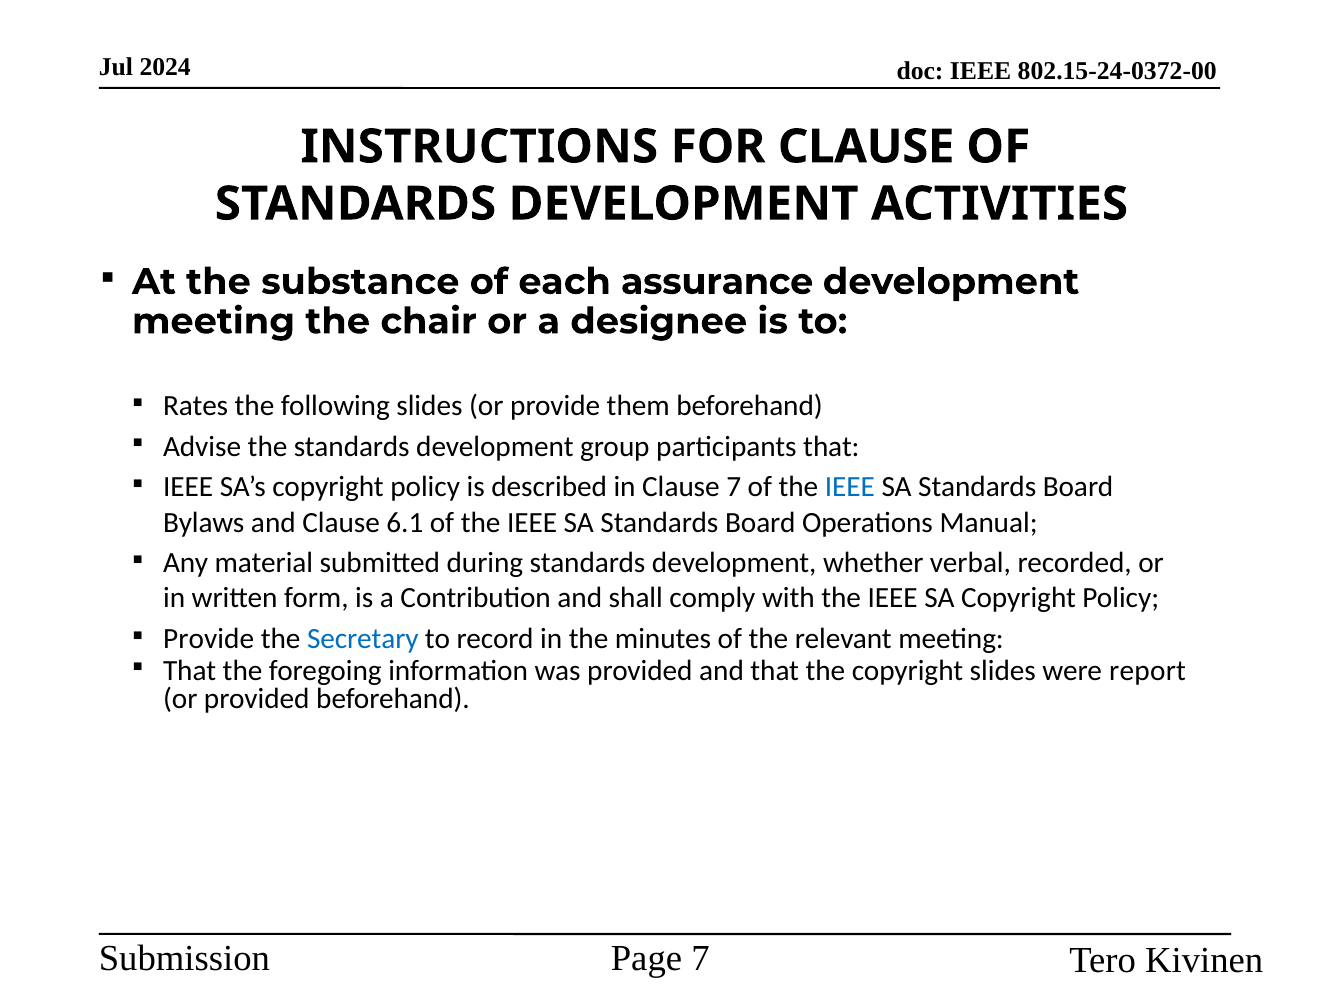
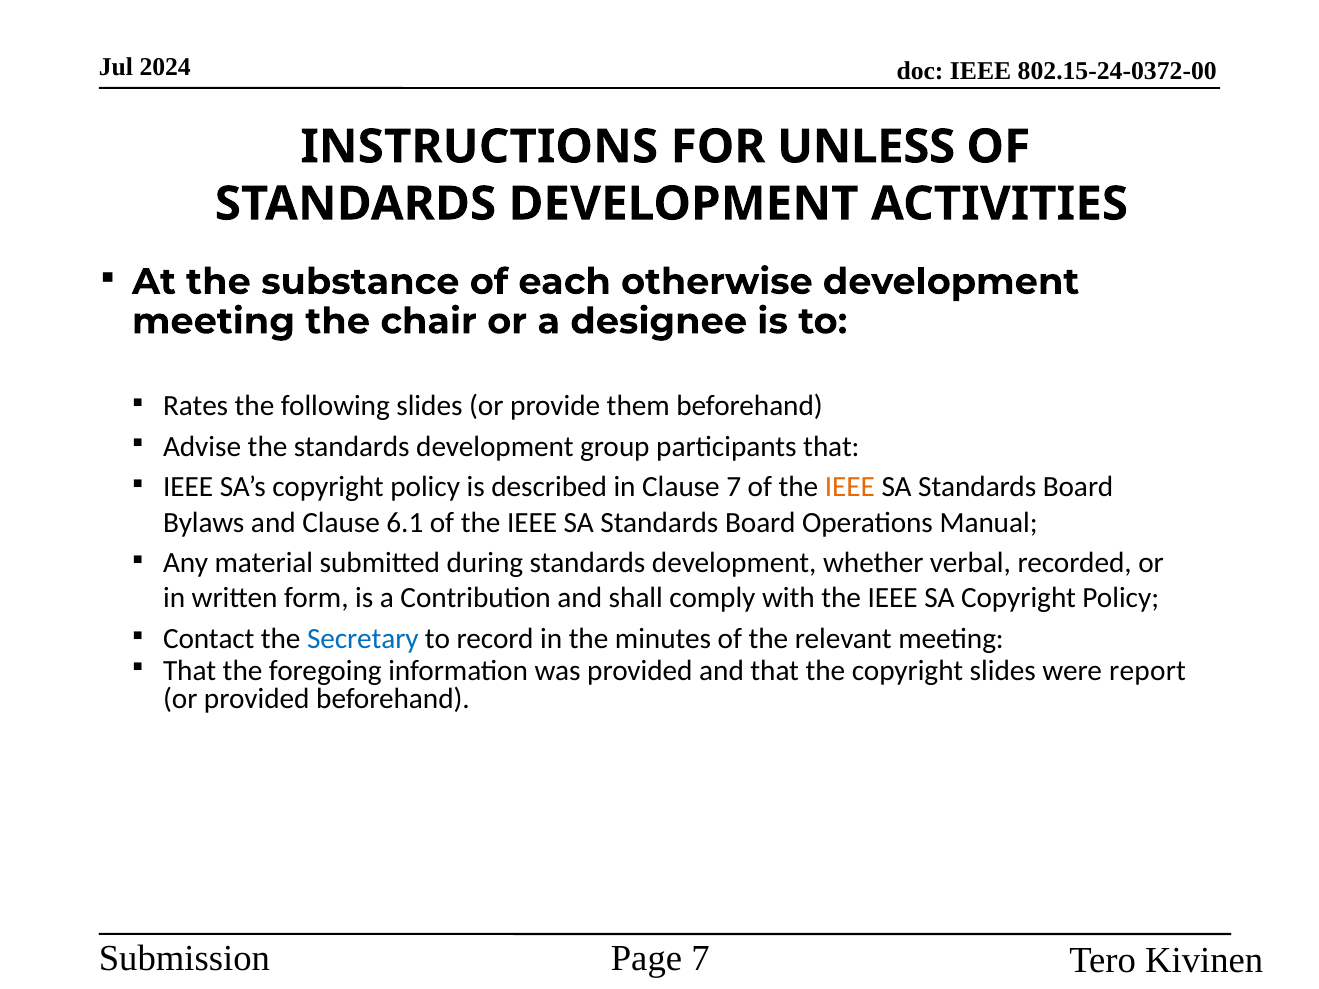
FOR CLAUSE: CLAUSE -> UNLESS (866, 147)
assurance: assurance -> otherwise (717, 282)
IEEE colour: blue -> orange (850, 487)
Provide: Provide -> Contact (209, 639)
